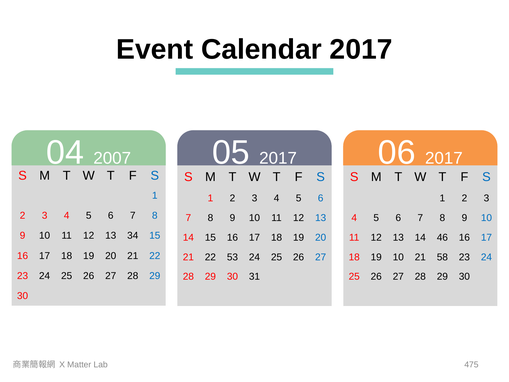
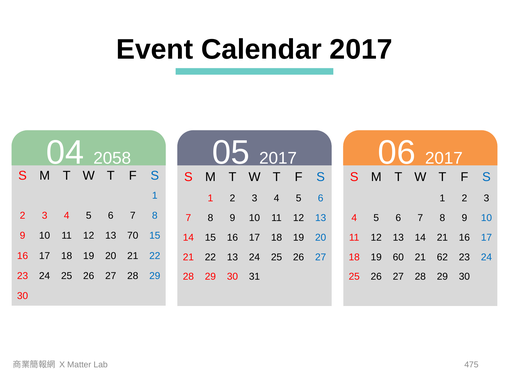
2007: 2007 -> 2058 (112, 158)
34: 34 -> 70 (133, 236)
14 46: 46 -> 21 (442, 237)
22 53: 53 -> 13 (232, 257)
19 10: 10 -> 60 (398, 257)
58: 58 -> 62 (442, 257)
